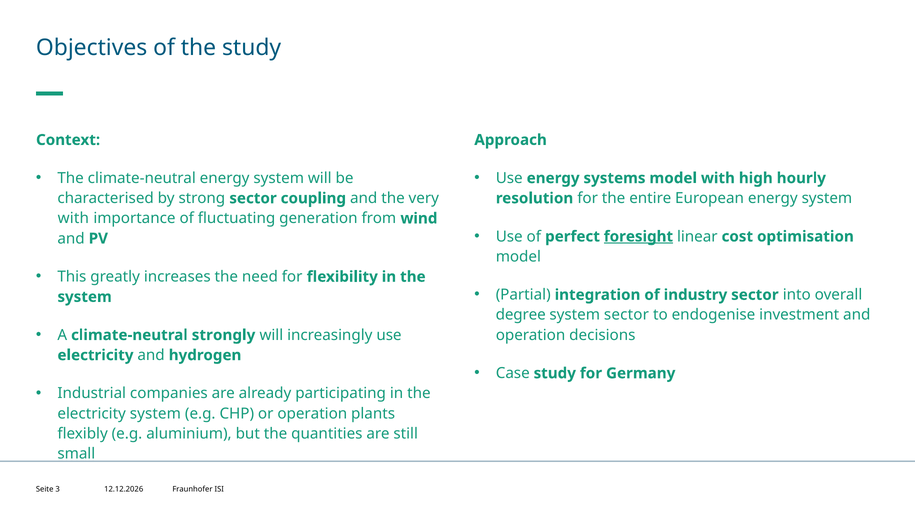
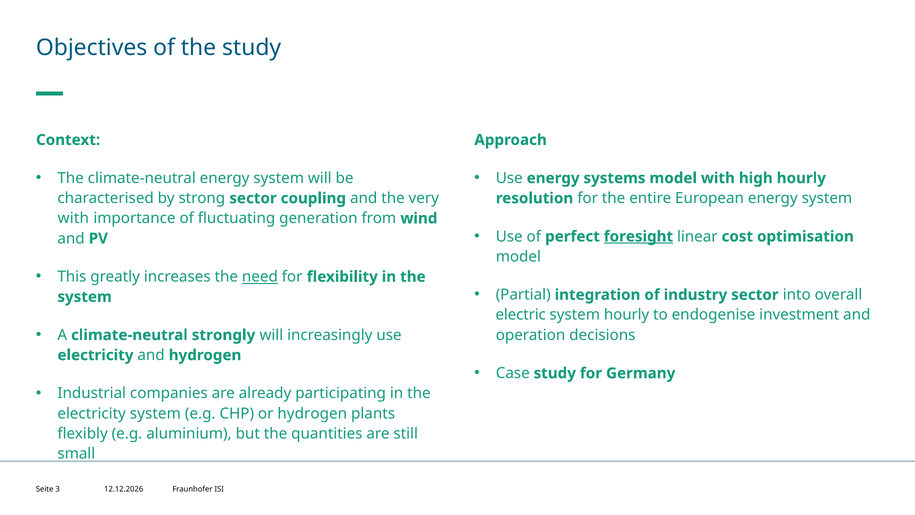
need underline: none -> present (260, 277)
degree: degree -> electric (521, 315)
system sector: sector -> hourly (627, 315)
or operation: operation -> hydrogen (312, 413)
